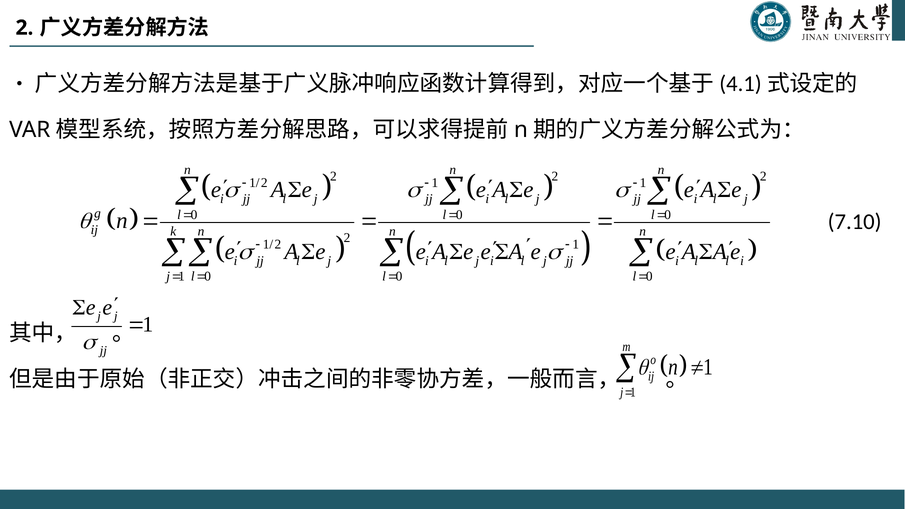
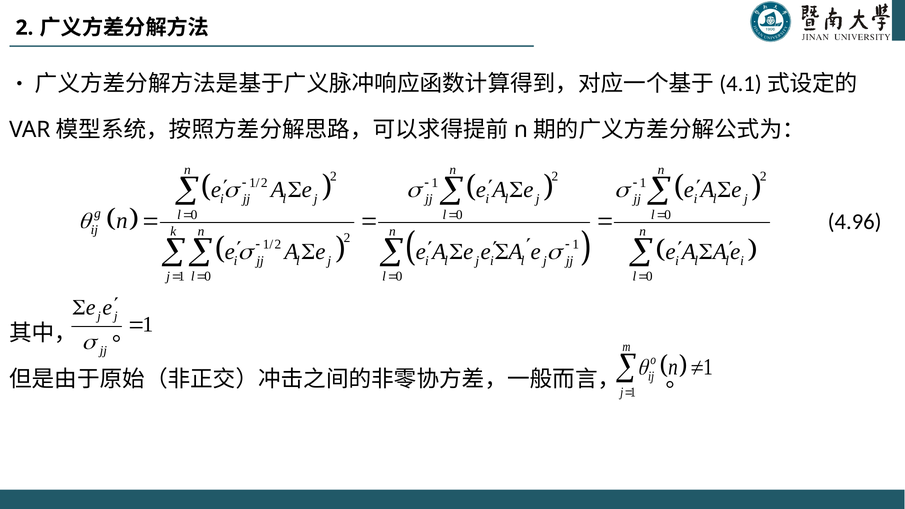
7.10: 7.10 -> 4.96 (855, 222)
